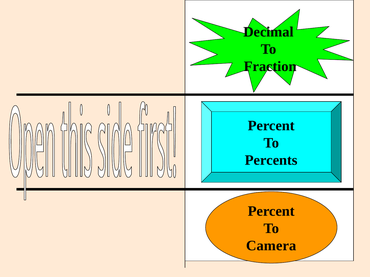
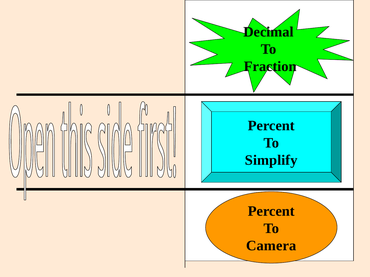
Percents: Percents -> Simplify (271, 160)
